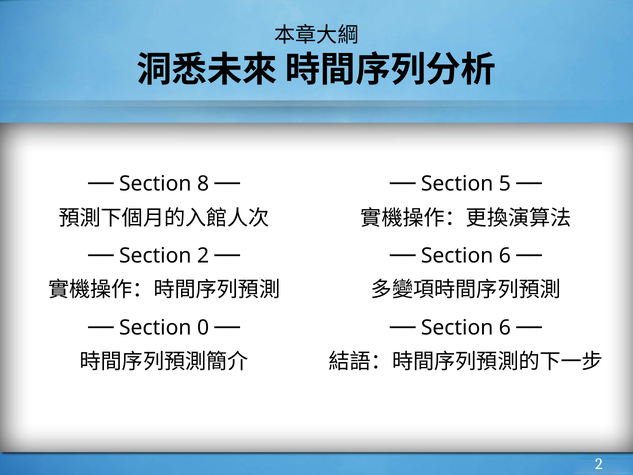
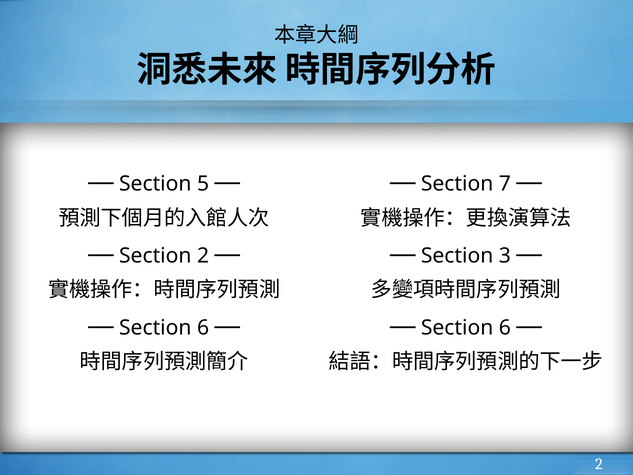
8: 8 -> 5 (203, 184)
5: 5 -> 7 (505, 184)
6: 6 -> 3 (505, 256)
0: 0 -> 6 (203, 328)
